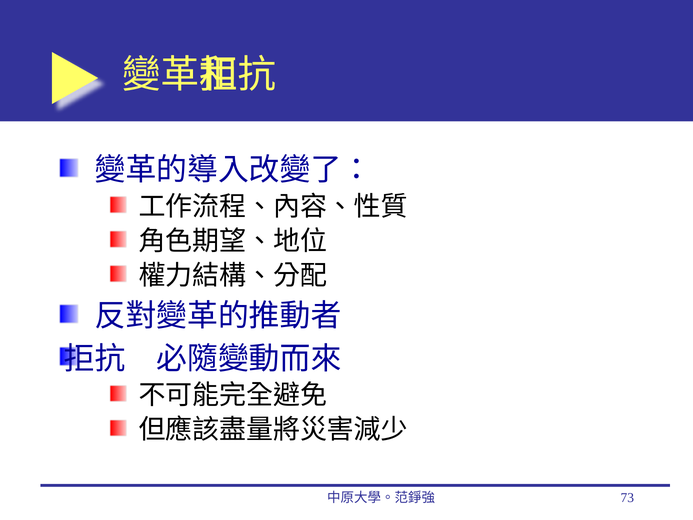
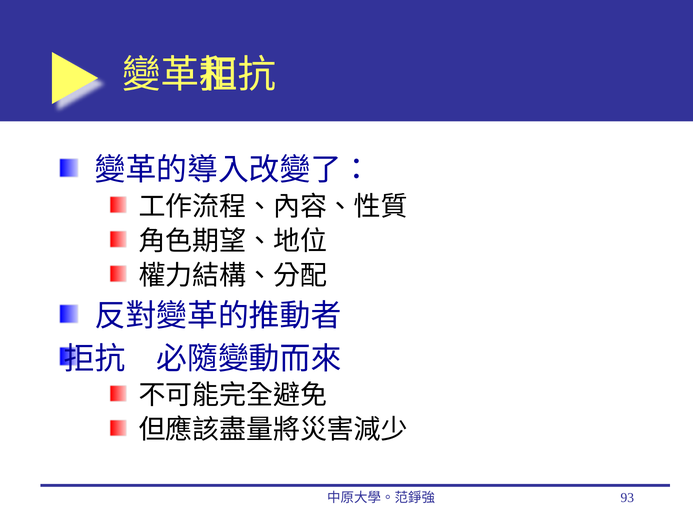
73: 73 -> 93 (627, 498)
